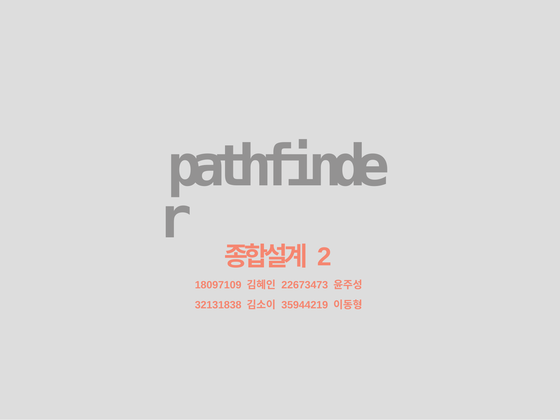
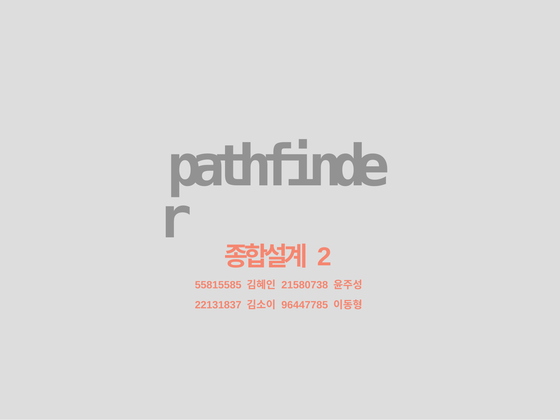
18097109: 18097109 -> 55815585 (218, 285)
22673473: 22673473 -> 21580738 (305, 285)
32131838: 32131838 -> 22131837 (218, 305)
35944219: 35944219 -> 96447785 (305, 305)
